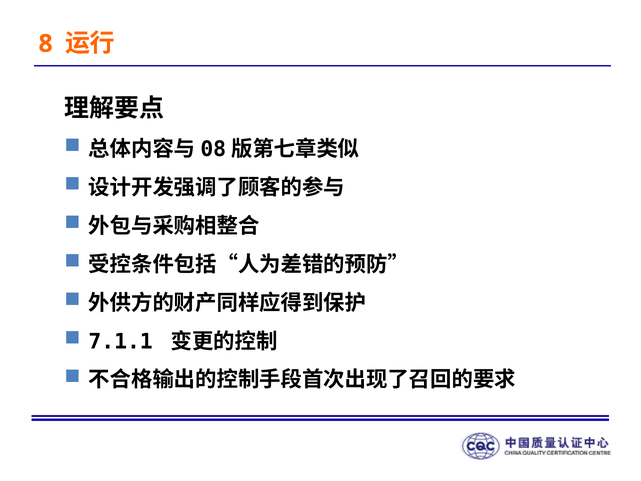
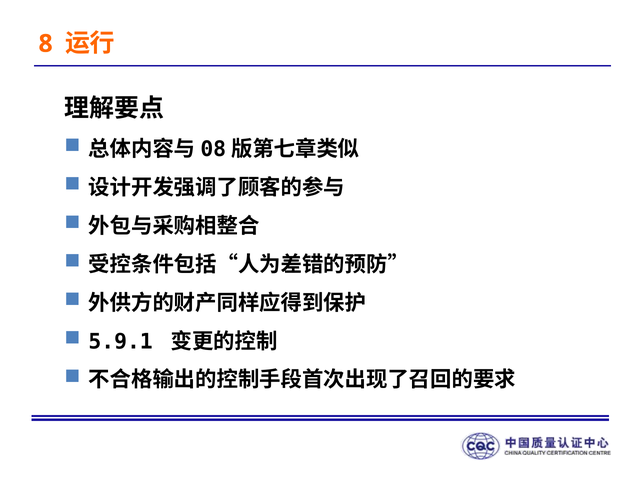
7.1.1: 7.1.1 -> 5.9.1 (121, 341)
